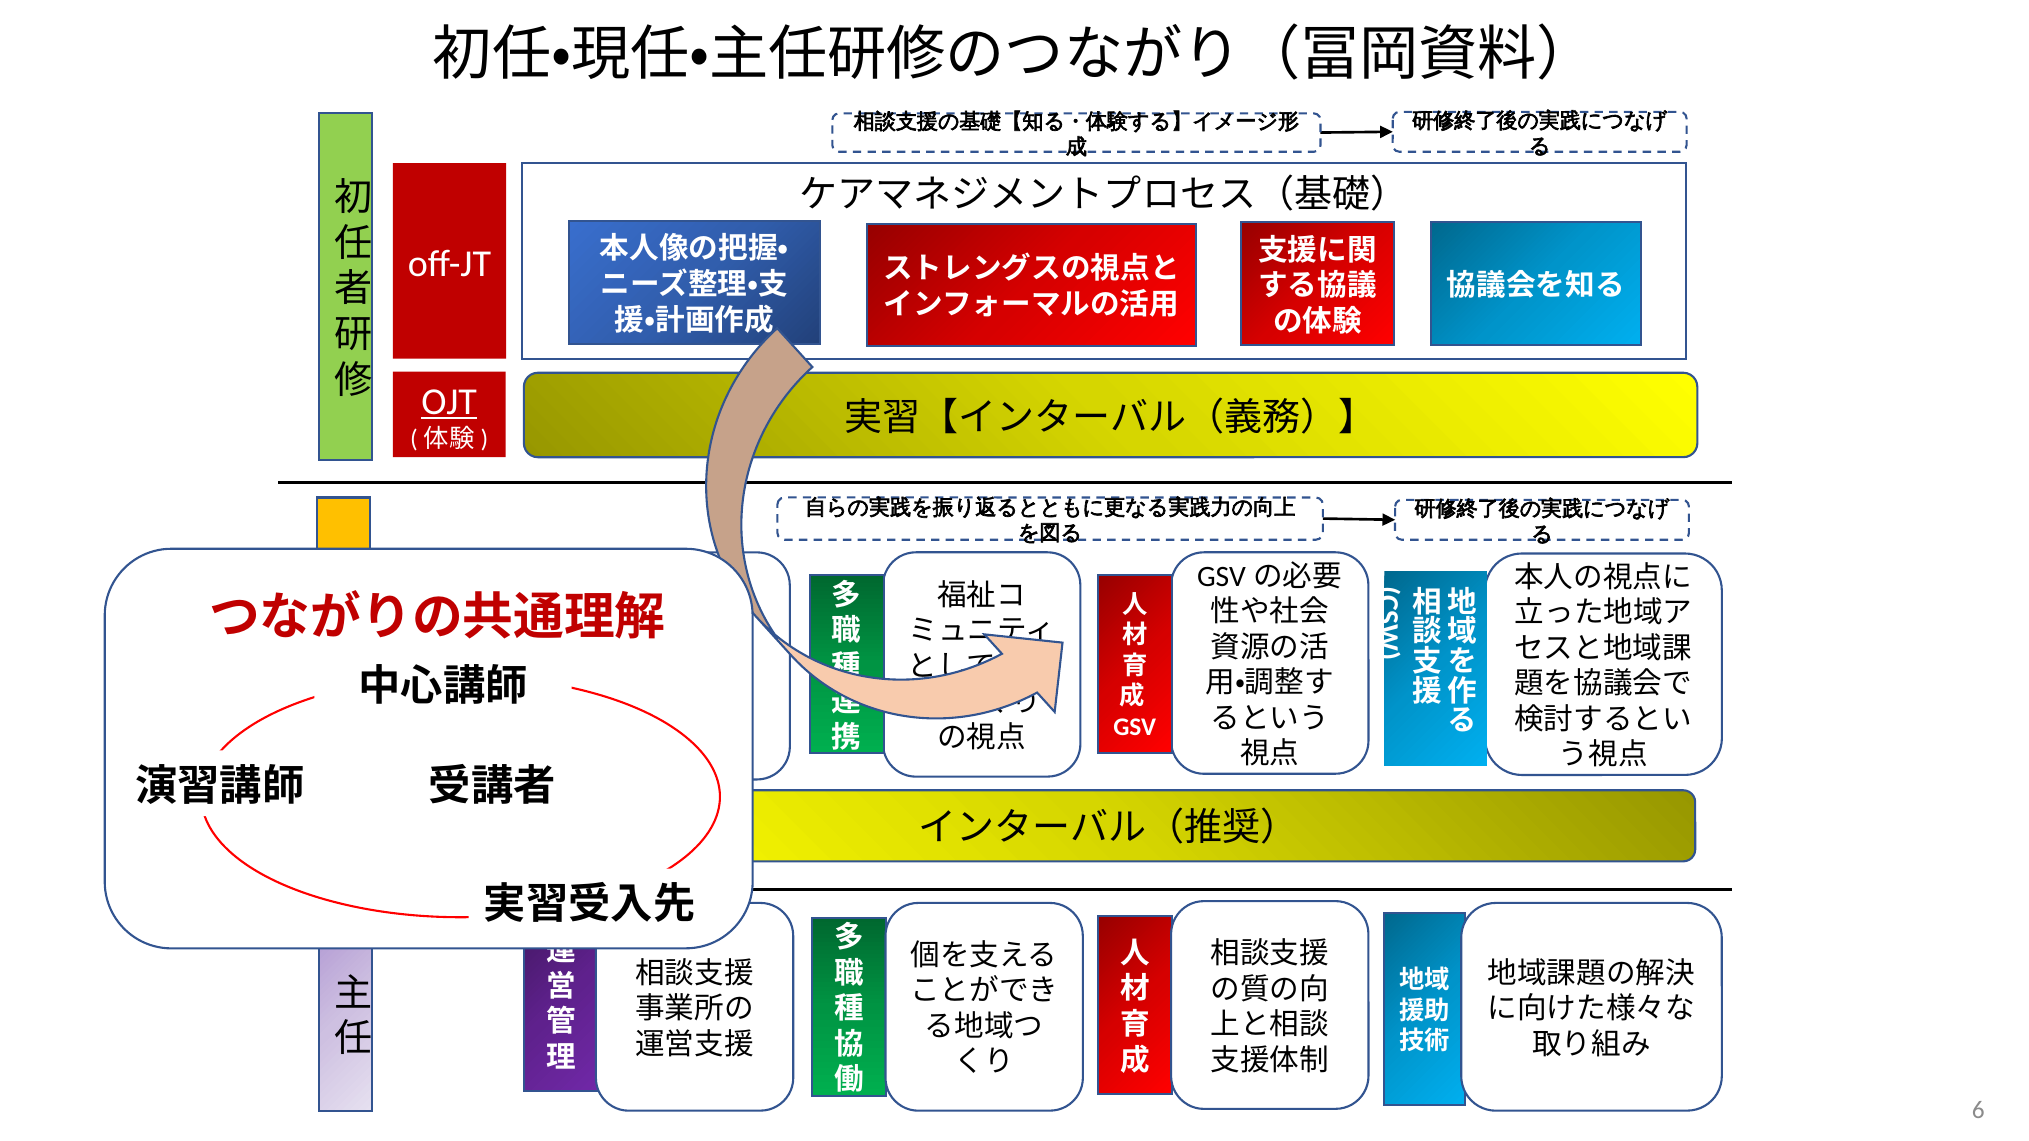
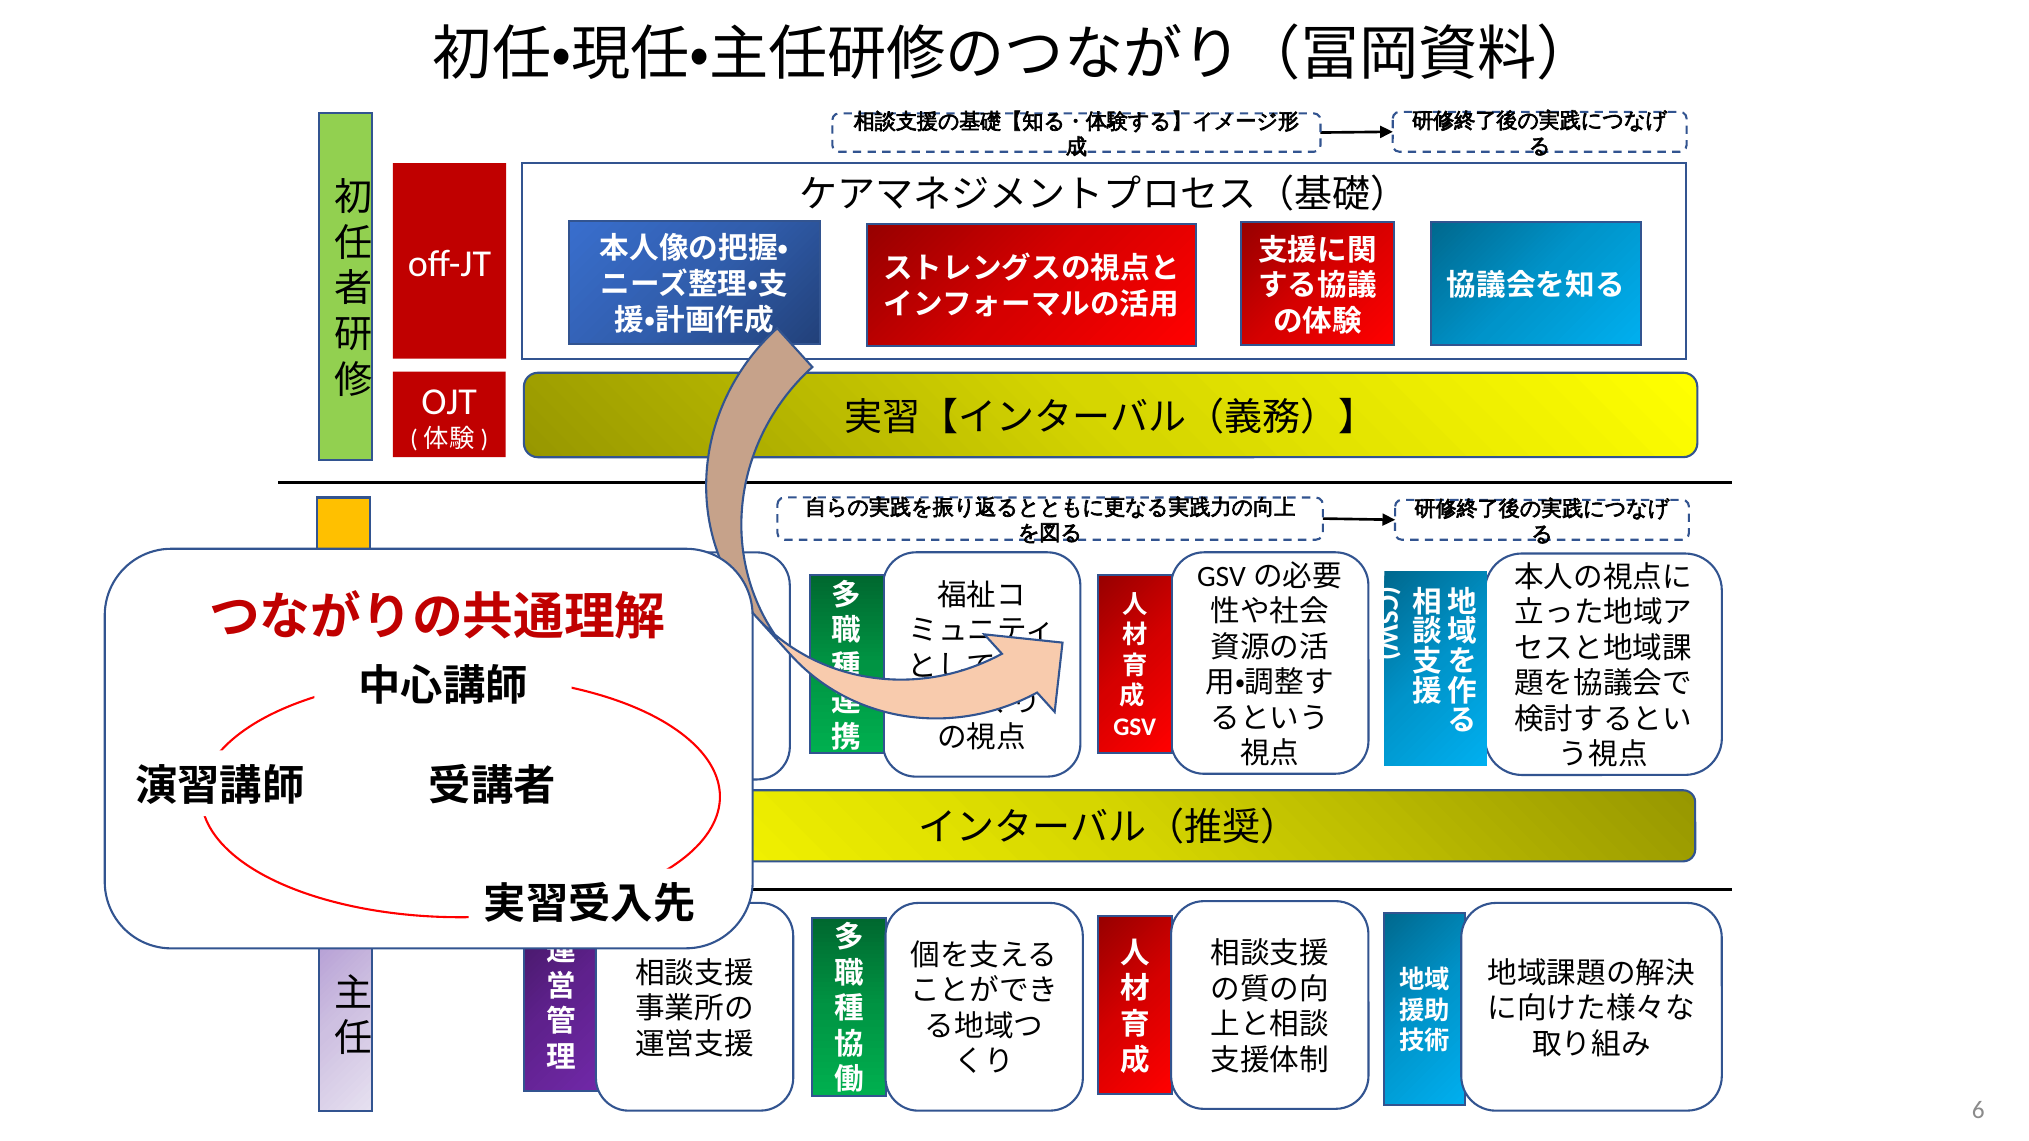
OJT underline: present -> none (449, 402)
